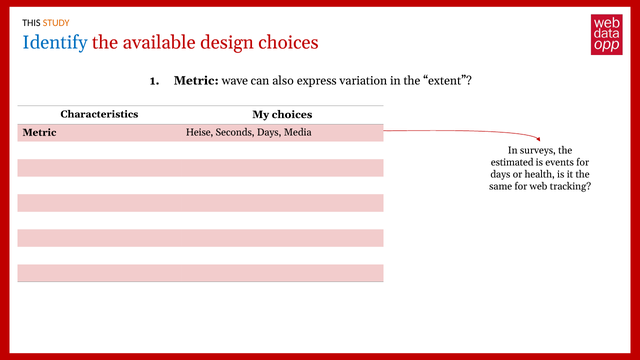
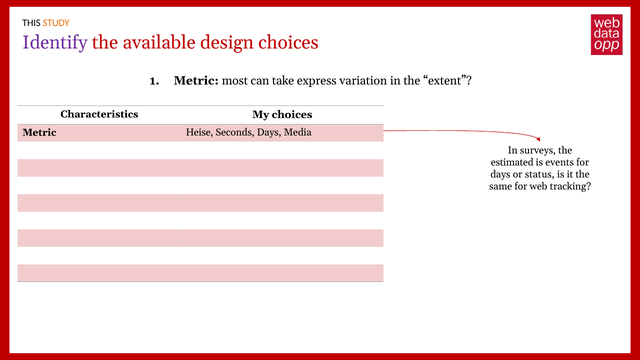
Identify colour: blue -> purple (55, 42)
wave: wave -> most (235, 81)
also: also -> take (283, 81)
health: health -> status (540, 174)
